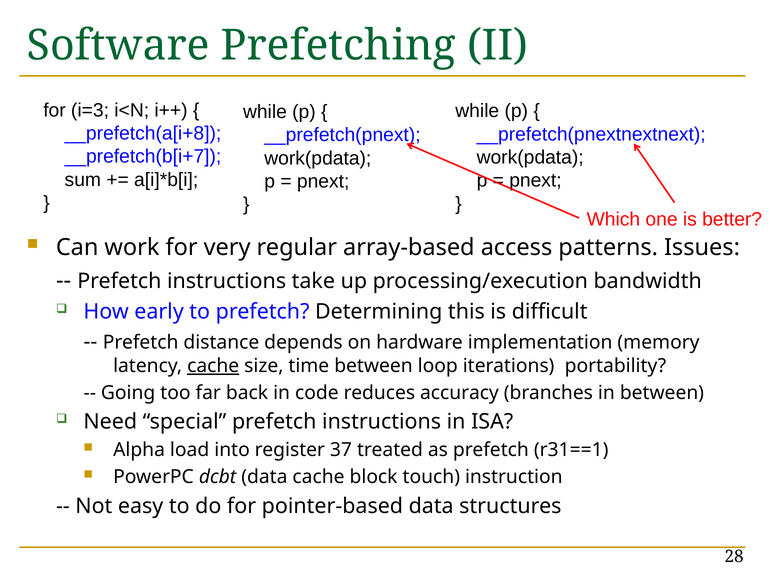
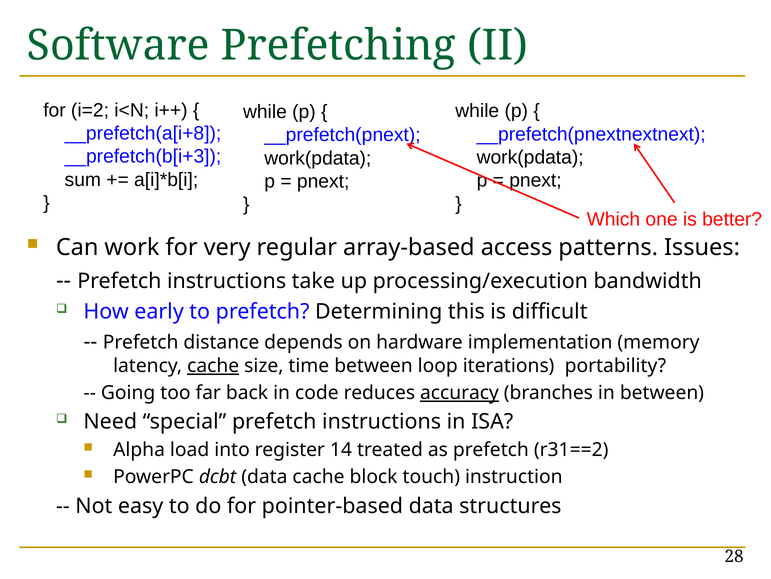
i=3: i=3 -> i=2 (90, 110)
__prefetch(b[i+7: __prefetch(b[i+7 -> __prefetch(b[i+3 (143, 156)
accuracy underline: none -> present (459, 392)
37: 37 -> 14 (341, 449)
r31==1: r31==1 -> r31==2 (571, 449)
